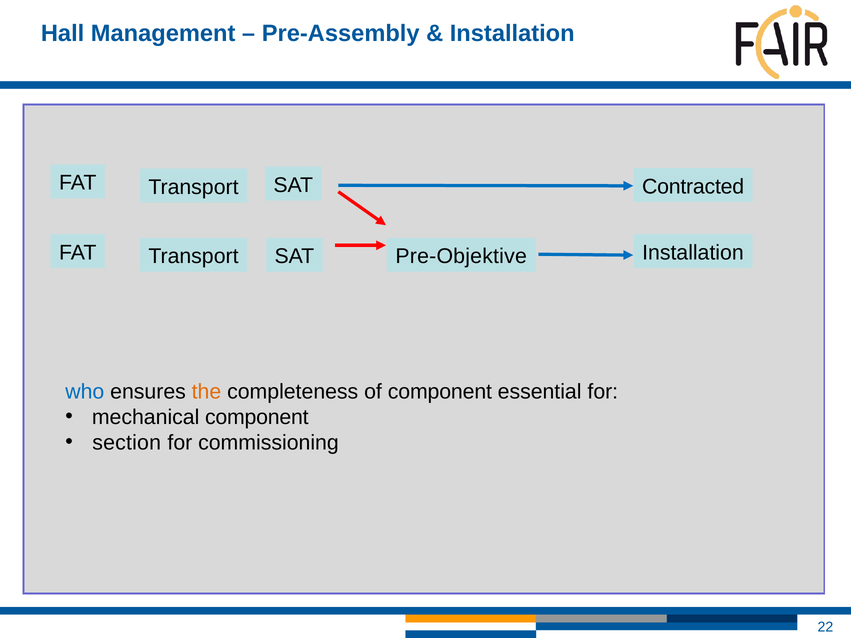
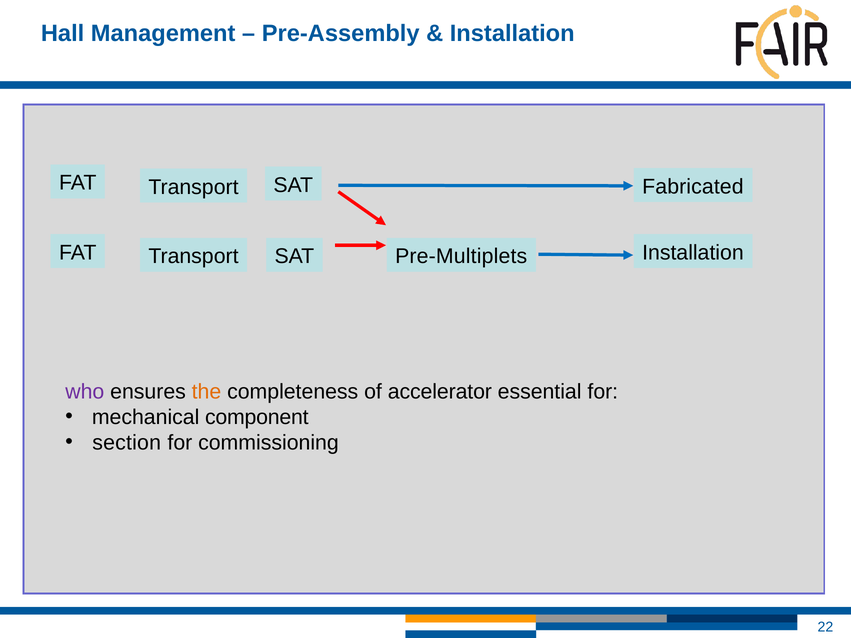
Contracted: Contracted -> Fabricated (693, 187)
Pre-Objektive: Pre-Objektive -> Pre-Multiplets (461, 256)
who colour: blue -> purple (85, 392)
of component: component -> accelerator (440, 392)
